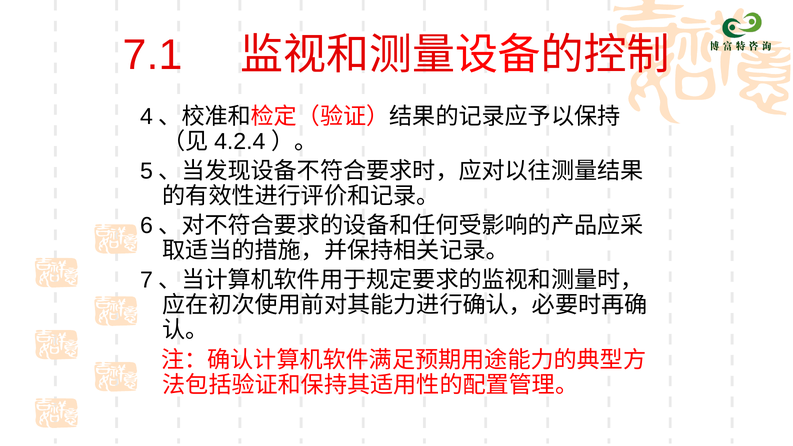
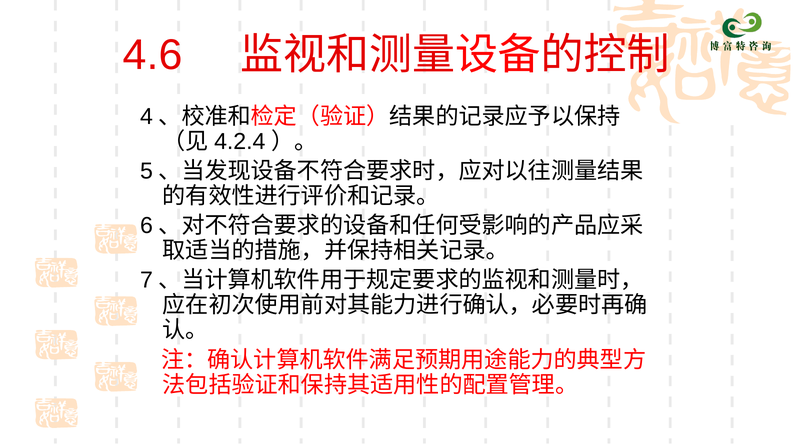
7.1: 7.1 -> 4.6 (153, 55)
